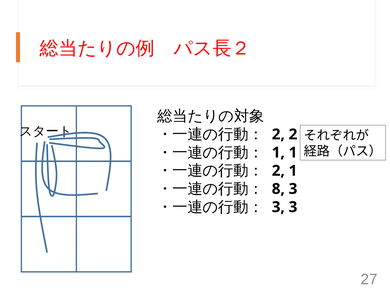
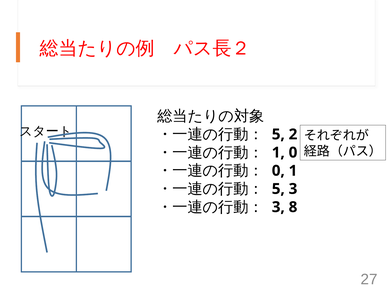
2: 2 -> 5 (278, 135)
1 1: 1 -> 0 (293, 153)
2: 2 -> 0 (278, 171)
8: 8 -> 5 (278, 189)
3 3: 3 -> 8 (293, 207)
